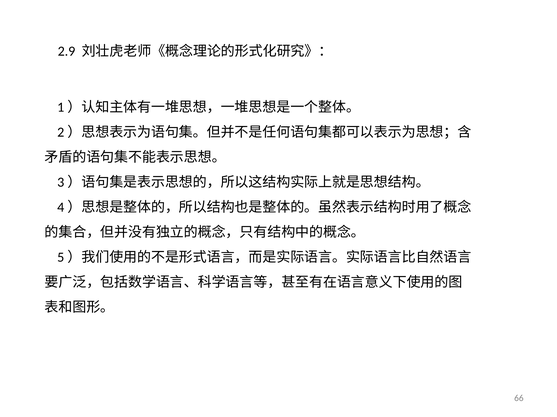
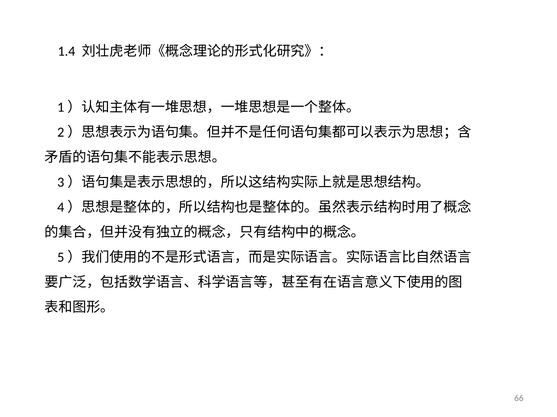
2.9: 2.9 -> 1.4 (66, 51)
